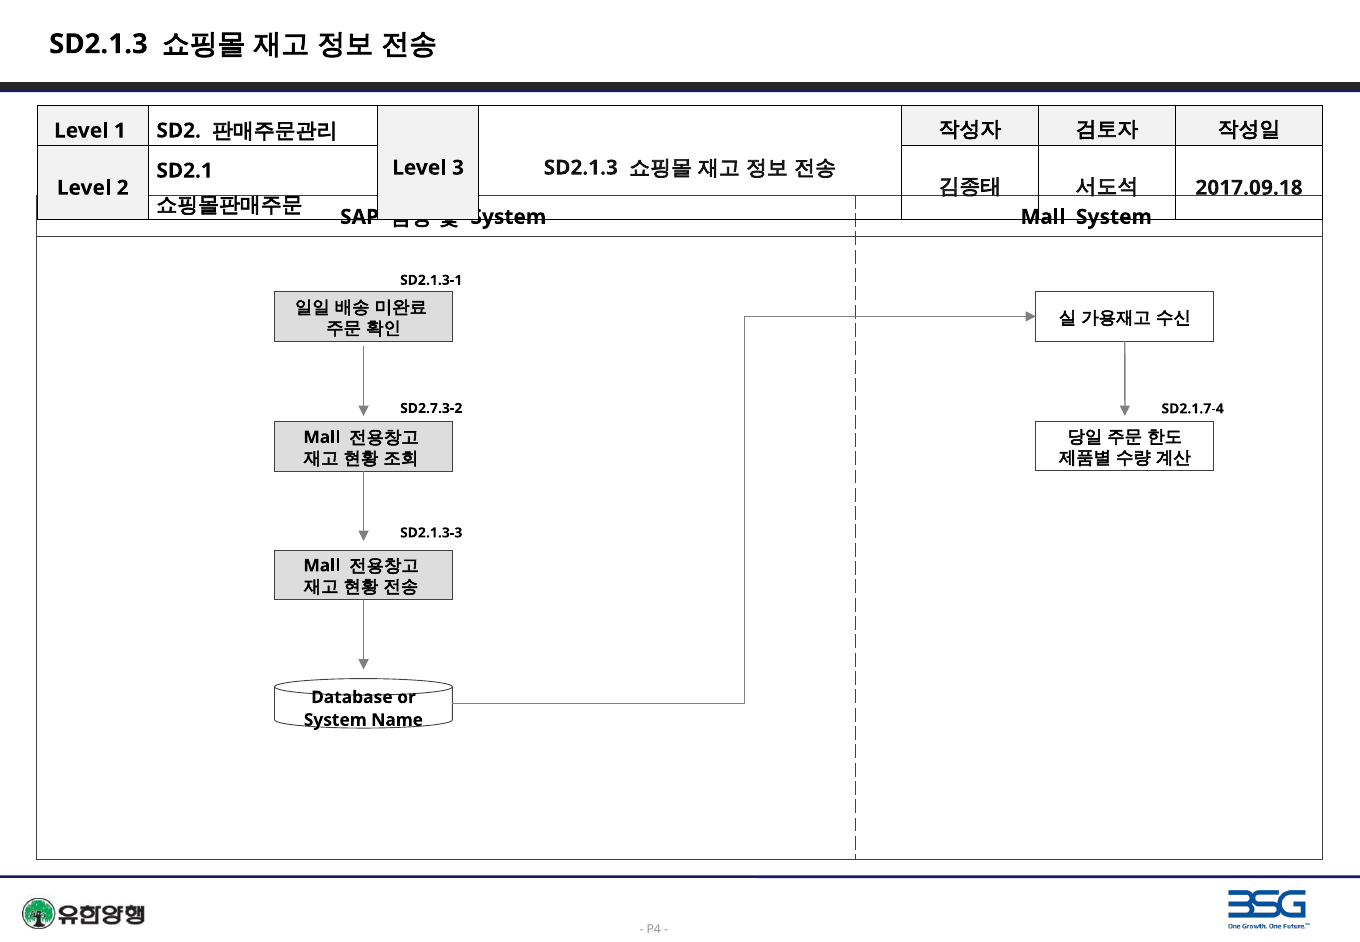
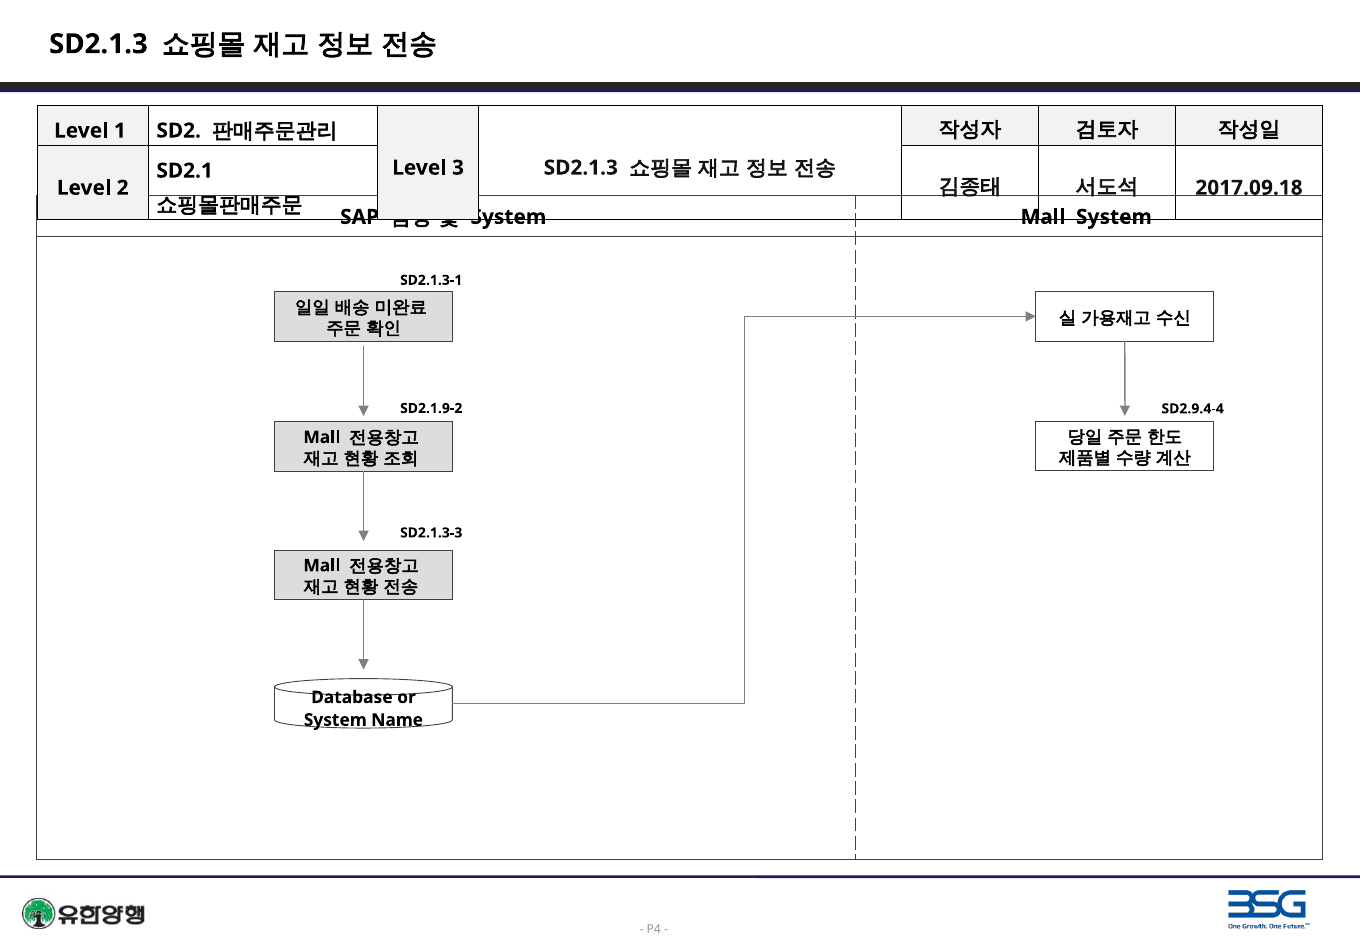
SD2.7.3-2: SD2.7.3-2 -> SD2.1.9-2 (431, 408)
SD2.1.7-4: SD2.1.7-4 -> SD2.9.4-4 (1193, 409)
